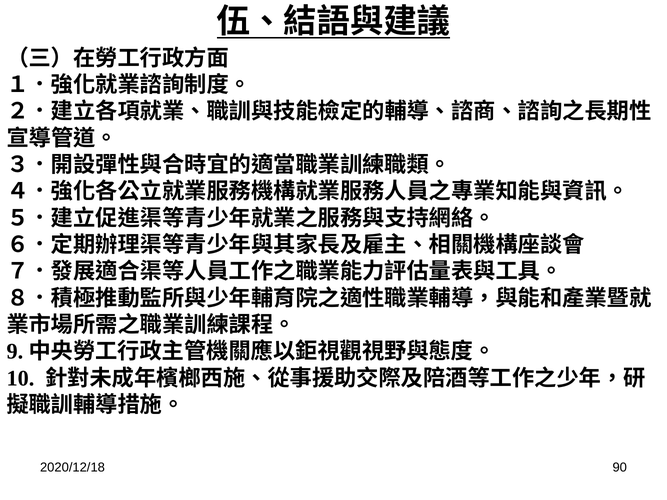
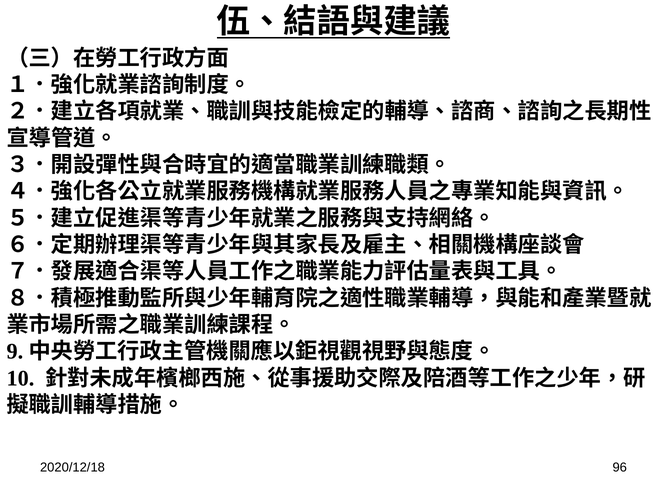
90: 90 -> 96 (620, 468)
